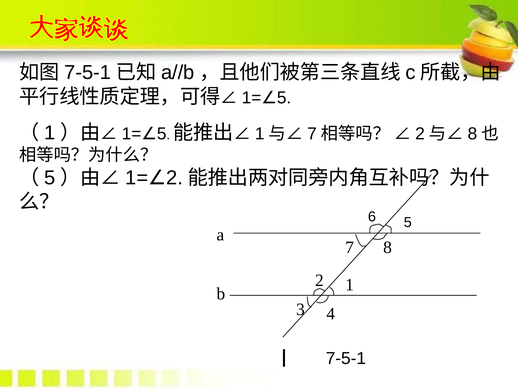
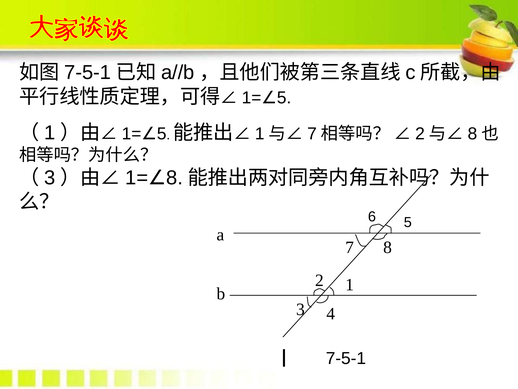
5: 5 -> 3 (50, 178)
2: 2 -> 8 (175, 178)
